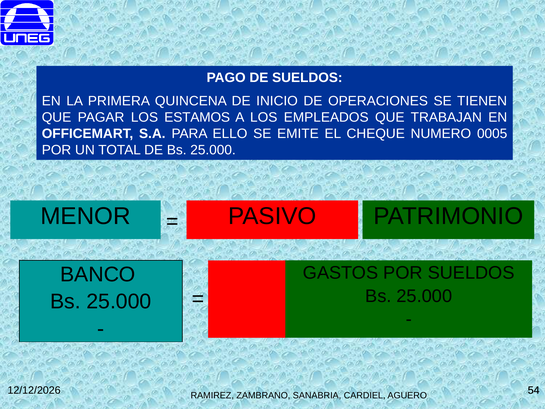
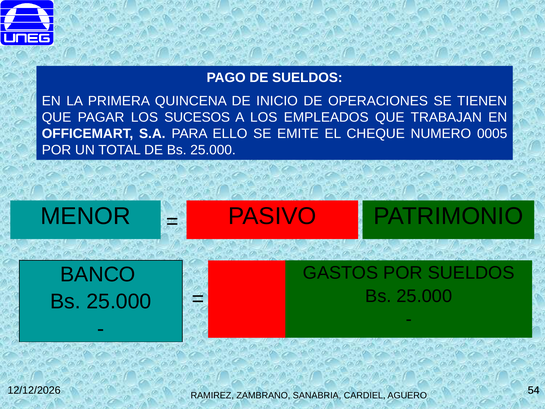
ESTAMOS: ESTAMOS -> SUCESOS (197, 117)
